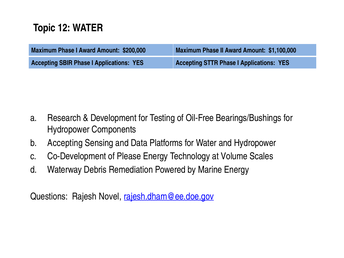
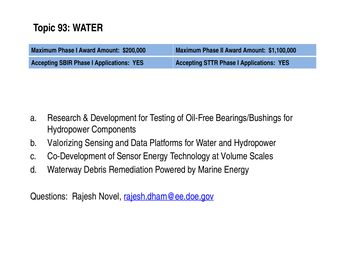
12: 12 -> 93 (64, 28)
Accepting: Accepting -> Valorizing (65, 143)
Please: Please -> Sensor (129, 156)
